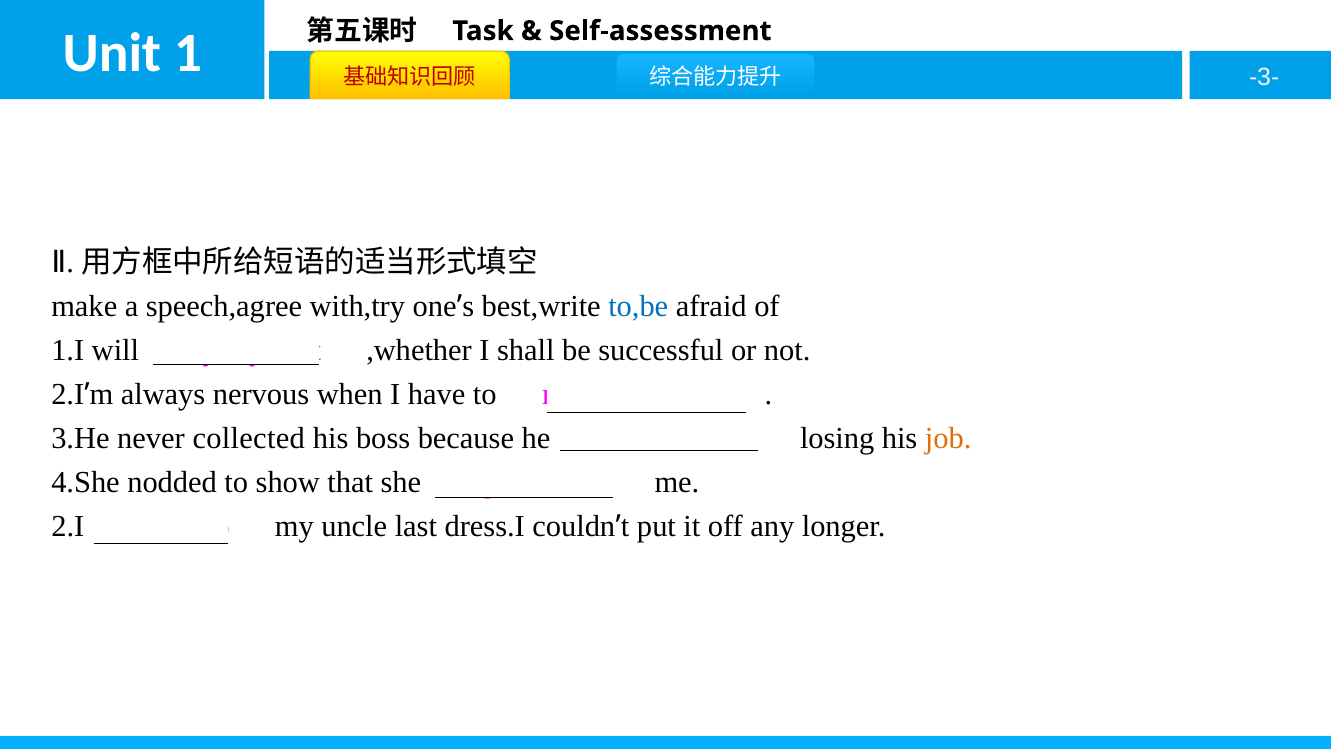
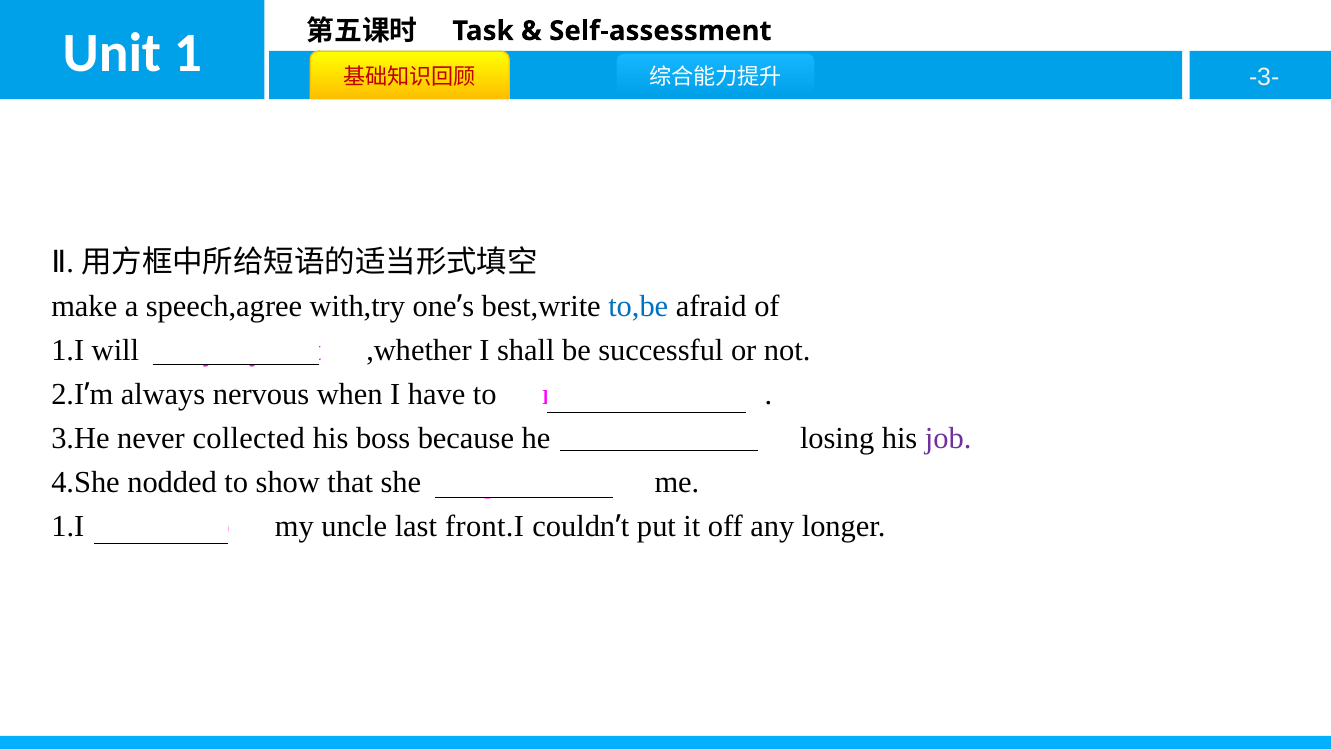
job colour: orange -> purple (948, 438)
2.I: 2.I -> 1.I (68, 526)
dress.I: dress.I -> front.I (485, 526)
